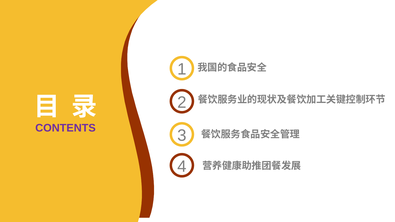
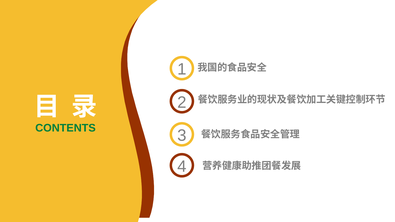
CONTENTS colour: purple -> green (66, 128)
